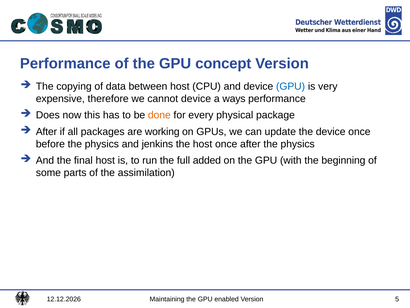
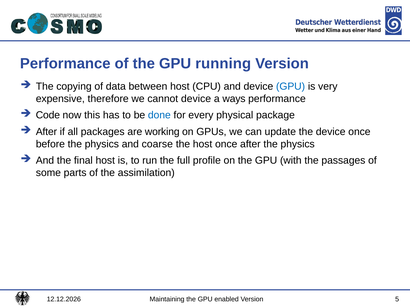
concept: concept -> running (223, 64)
Does: Does -> Code (48, 115)
done colour: orange -> blue (159, 115)
jenkins: jenkins -> coarse (157, 144)
added: added -> profile (207, 160)
beginning: beginning -> passages (343, 160)
